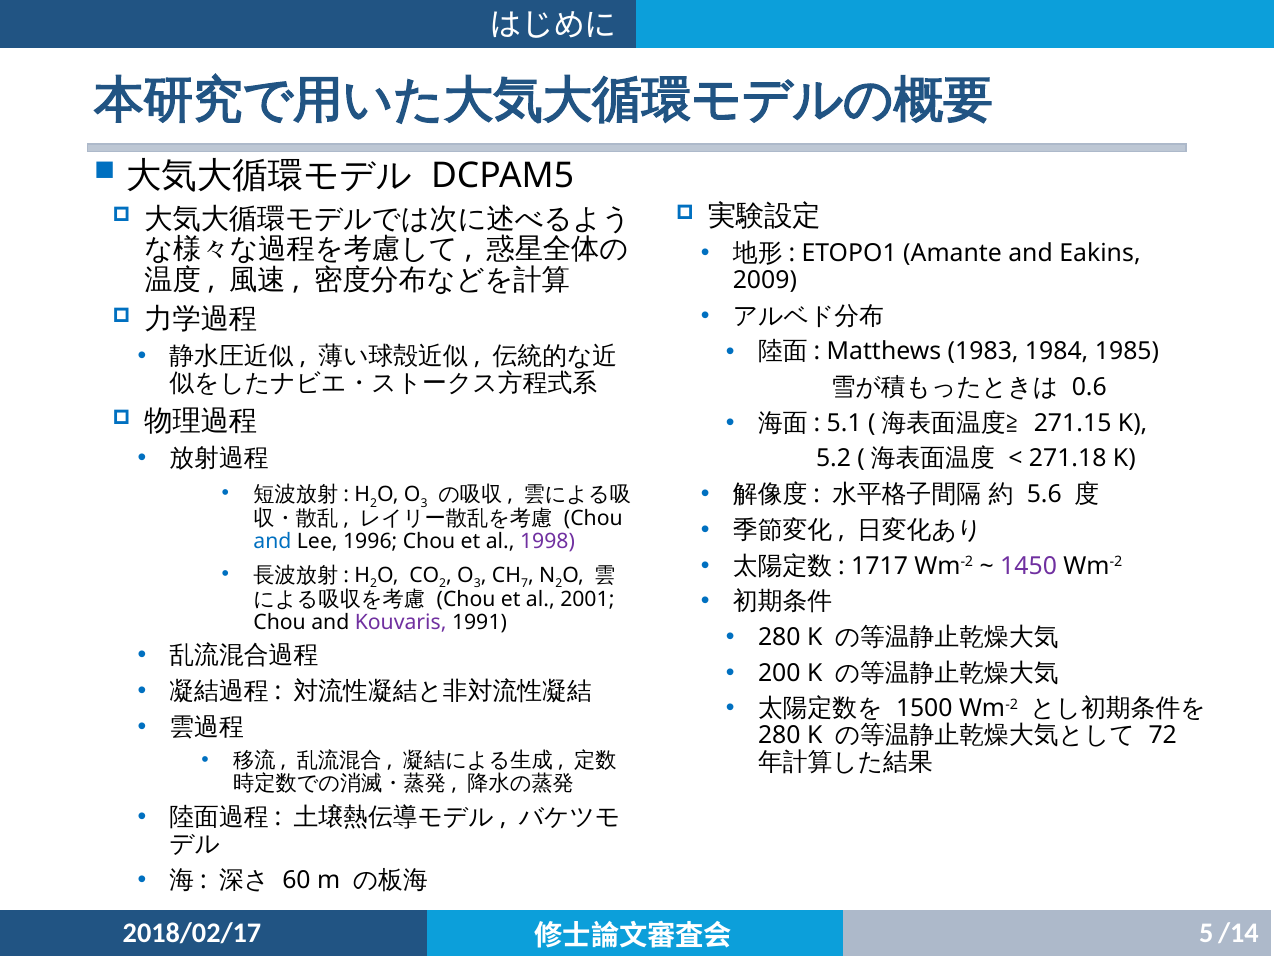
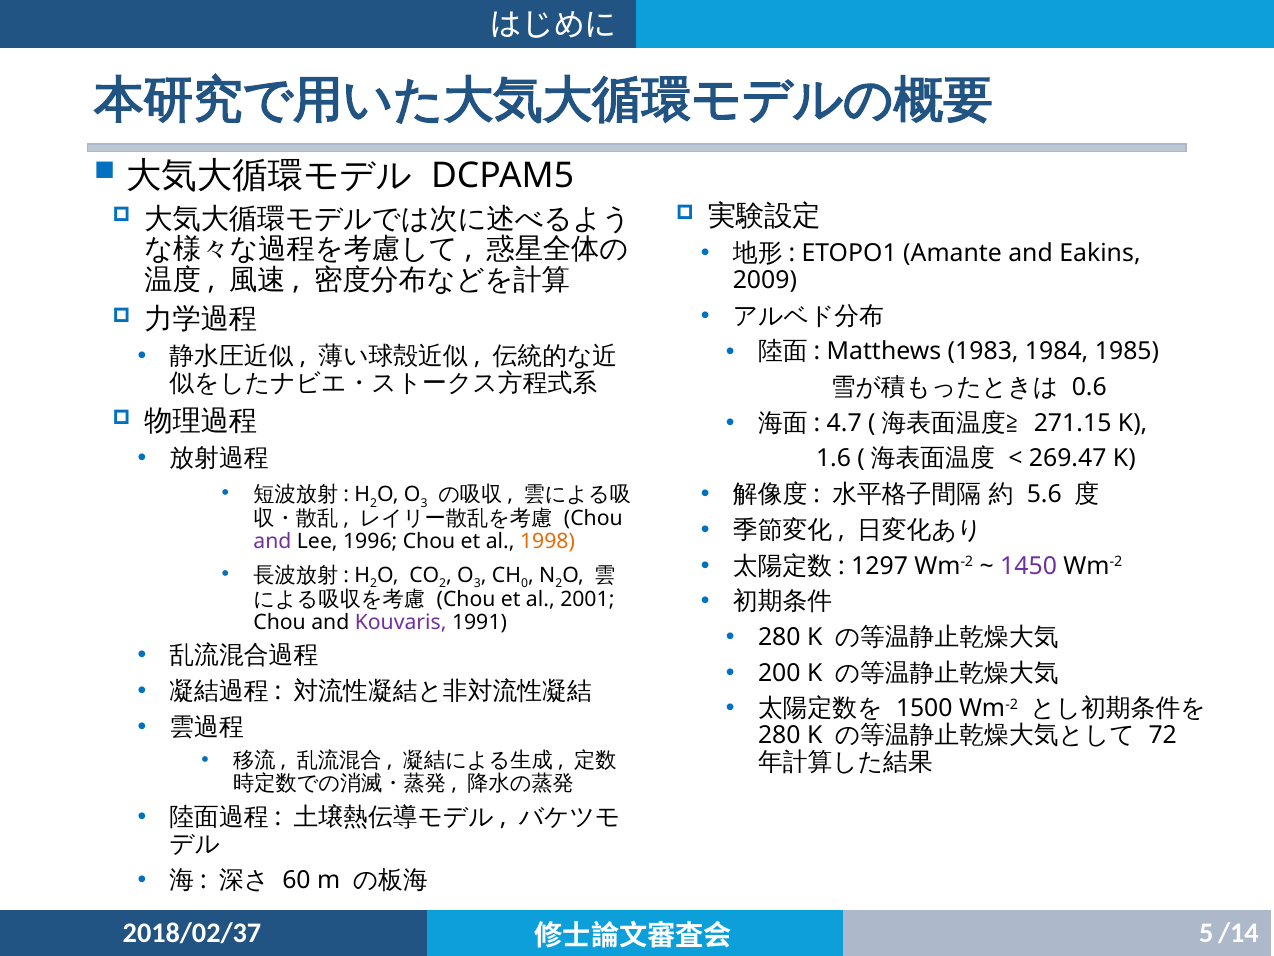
5.1: 5.1 -> 4.7 (844, 423)
5.2: 5.2 -> 1.6 (833, 459)
271.18: 271.18 -> 269.47 (1068, 459)
and colour: blue -> purple (272, 541)
1998 colour: purple -> orange (548, 541)
1717: 1717 -> 1297 (880, 566)
7: 7 -> 0 (525, 583)
2018/02/17: 2018/02/17 -> 2018/02/37 (192, 933)
